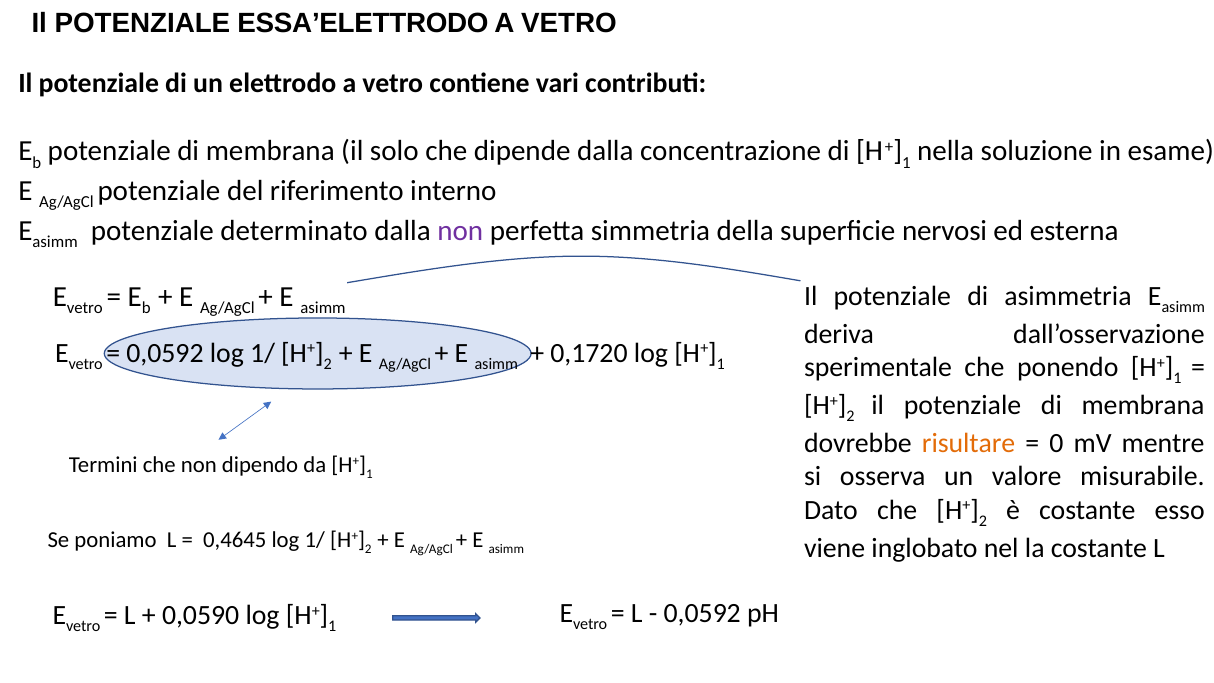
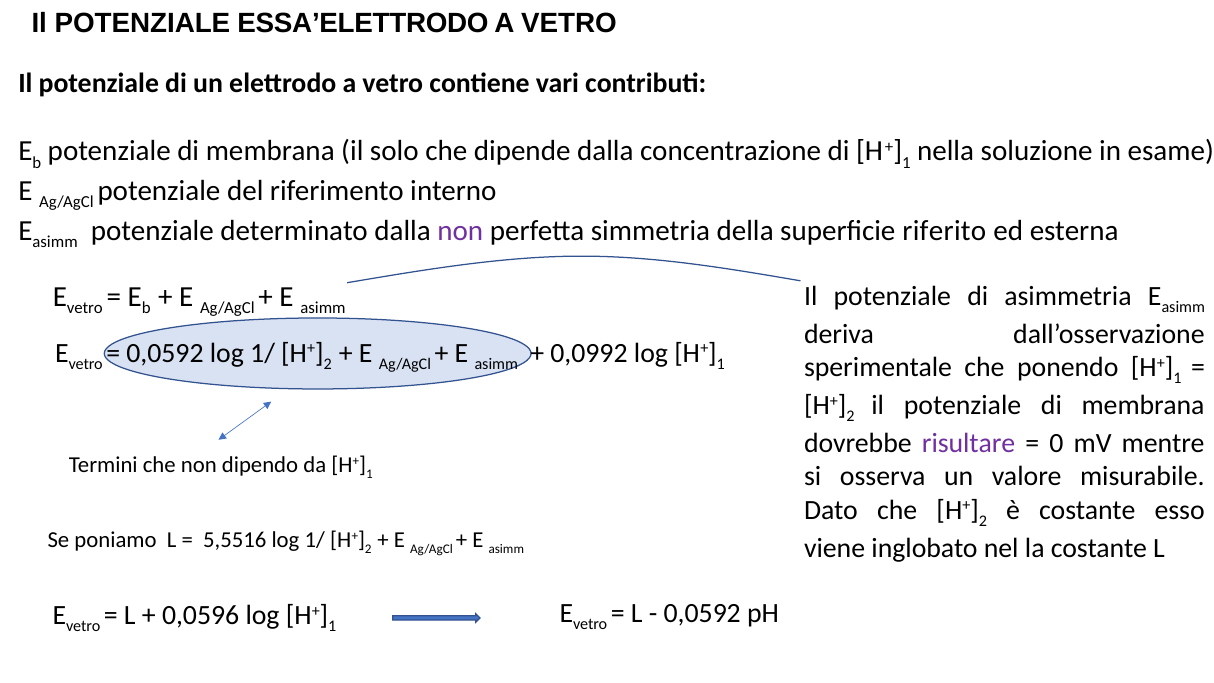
nervosi: nervosi -> riferito (944, 231)
0,1720: 0,1720 -> 0,0992 (589, 353)
risultare colour: orange -> purple (969, 443)
0,4645: 0,4645 -> 5,5516 (235, 540)
0,0590: 0,0590 -> 0,0596 (201, 615)
